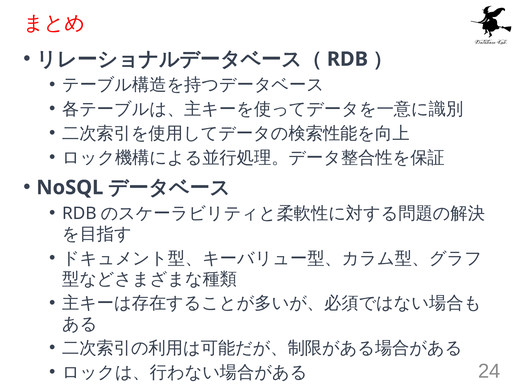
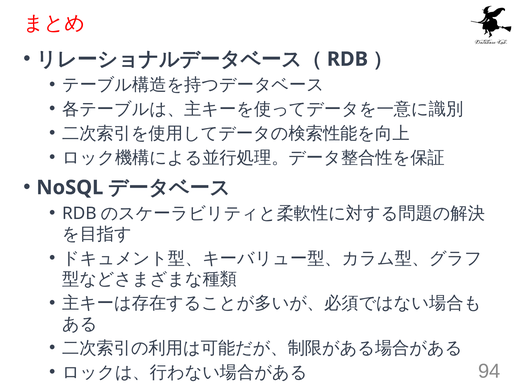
24: 24 -> 94 (489, 371)
